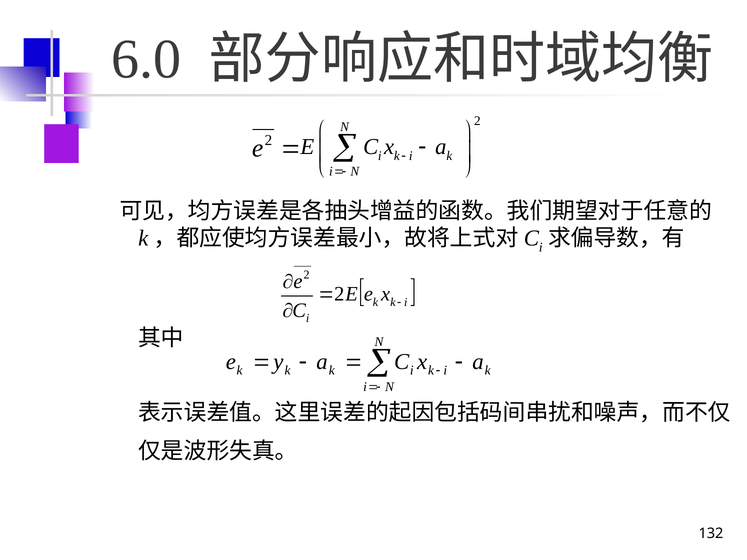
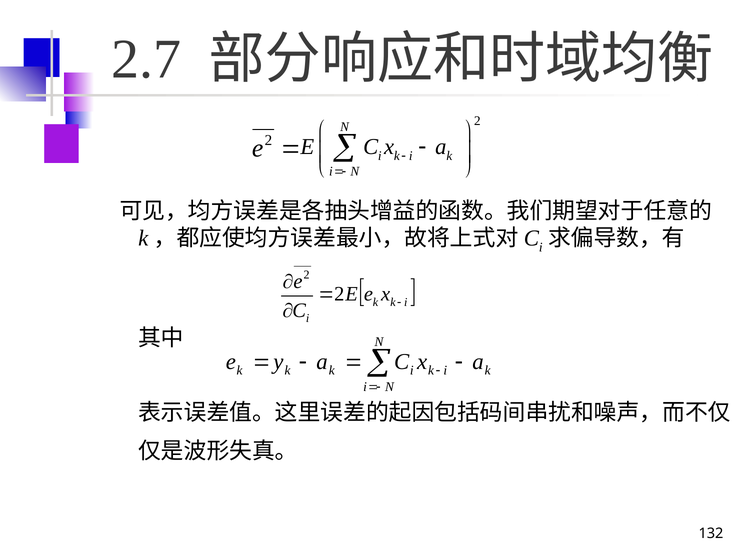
6.0: 6.0 -> 2.7 (146, 59)
